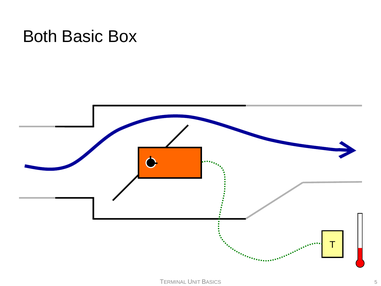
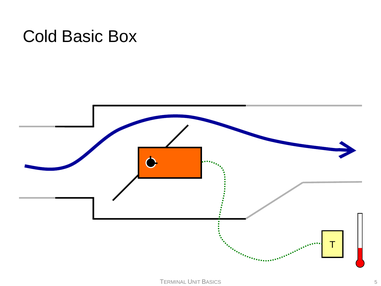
Both: Both -> Cold (40, 36)
